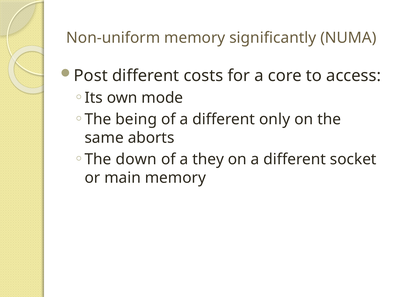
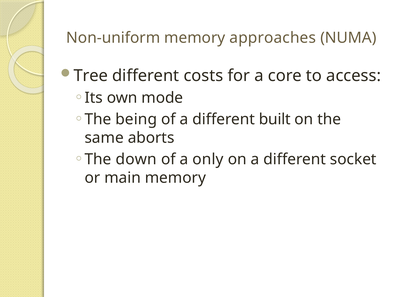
significantly: significantly -> approaches (273, 38)
Post: Post -> Tree (91, 76)
only: only -> built (275, 120)
they: they -> only (208, 160)
